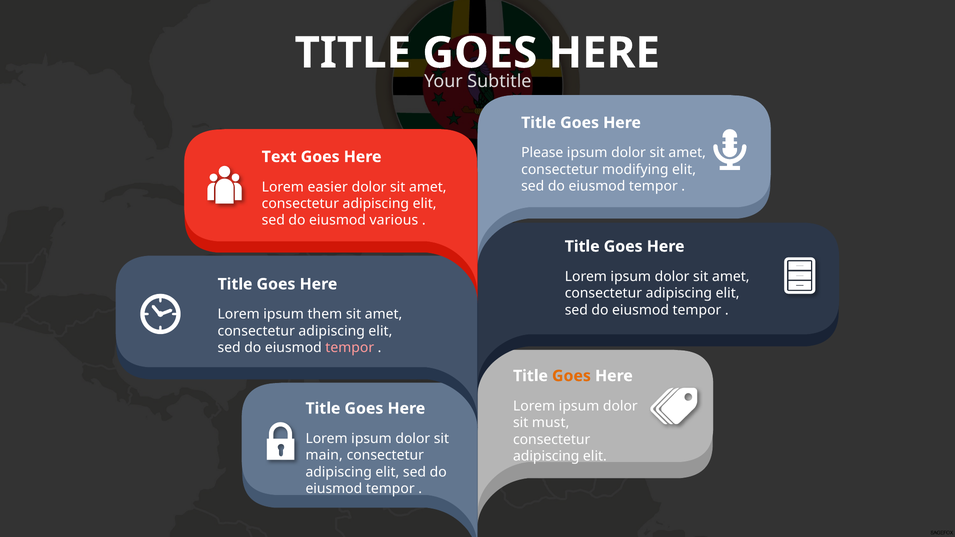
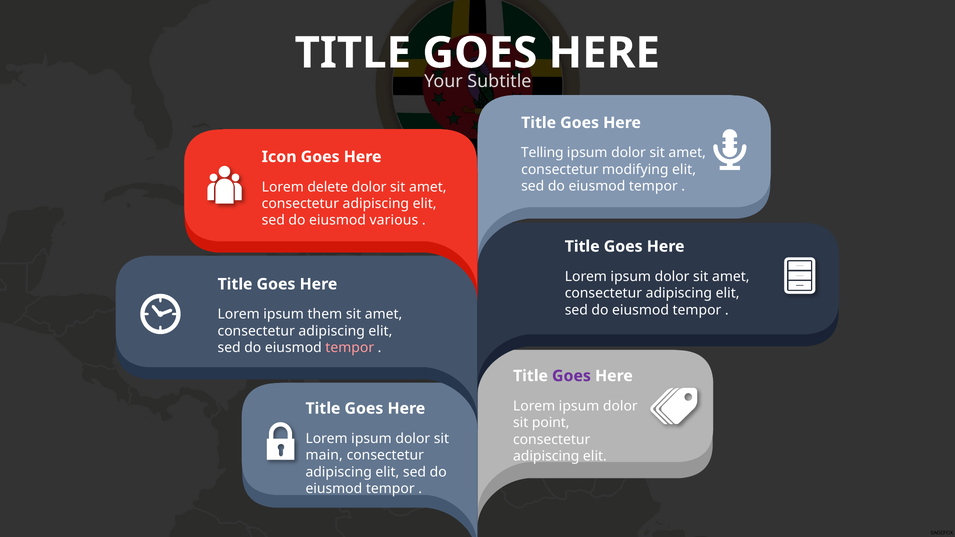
Please: Please -> Telling (542, 153)
Text: Text -> Icon (279, 157)
easier: easier -> delete (328, 187)
Goes colour: orange -> purple (571, 376)
must: must -> point (551, 423)
